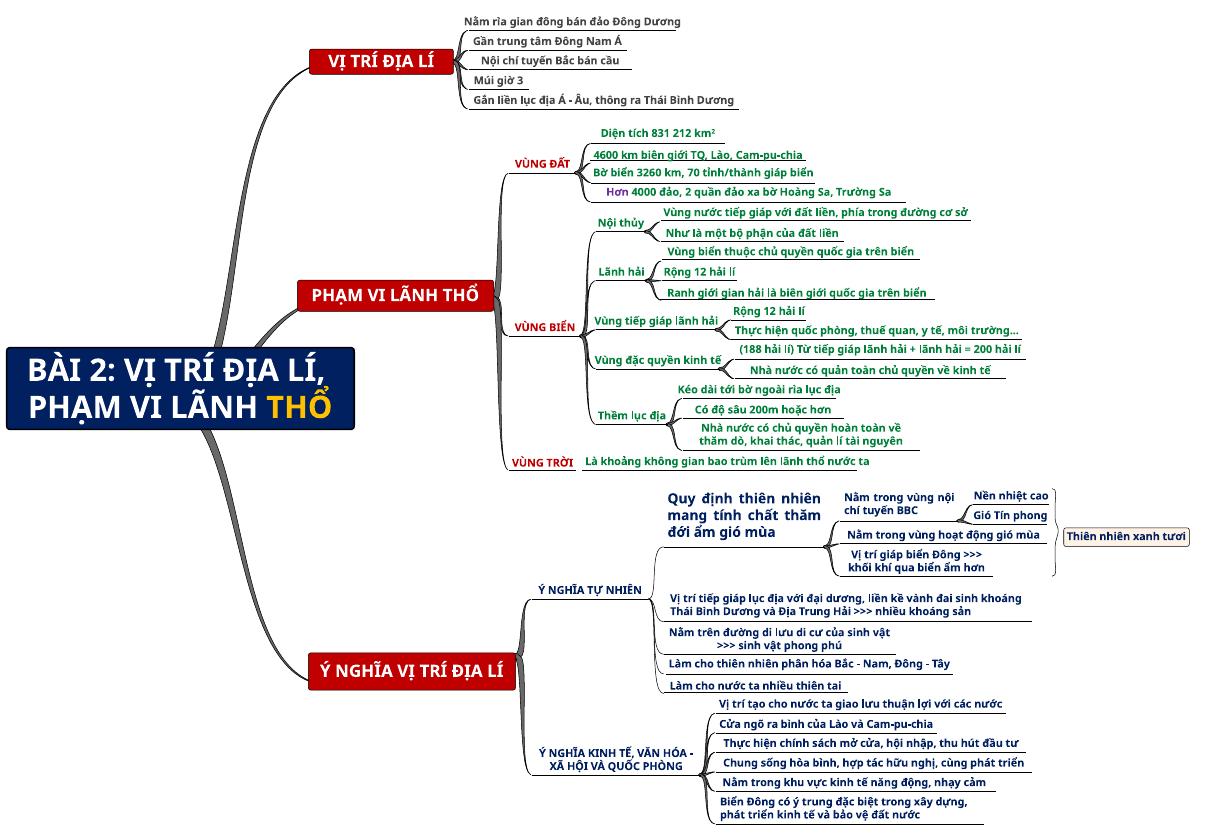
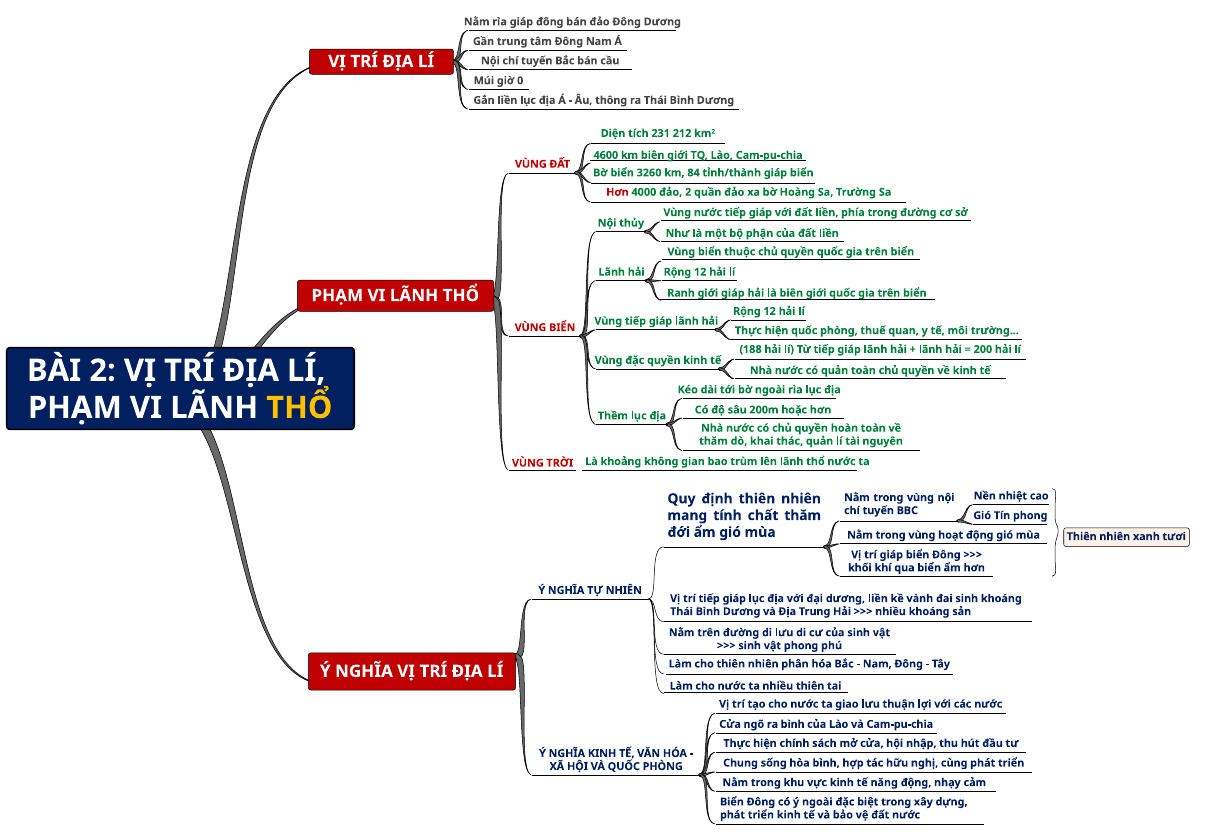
rìa gian: gian -> giáp (521, 22)
3: 3 -> 0 (520, 81)
831: 831 -> 231 (661, 133)
70: 70 -> 84 (694, 173)
Hơn colour: purple -> red (617, 192)
giới gian: gian -> giáp (733, 293)
ý trung: trung -> ngoài (817, 803)
